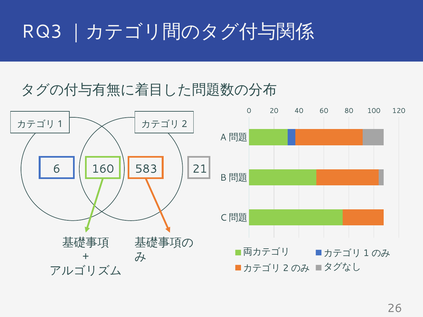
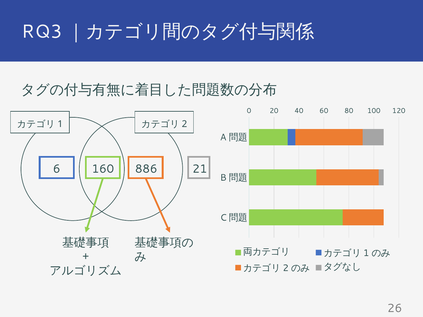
583: 583 -> 886 (146, 169)
